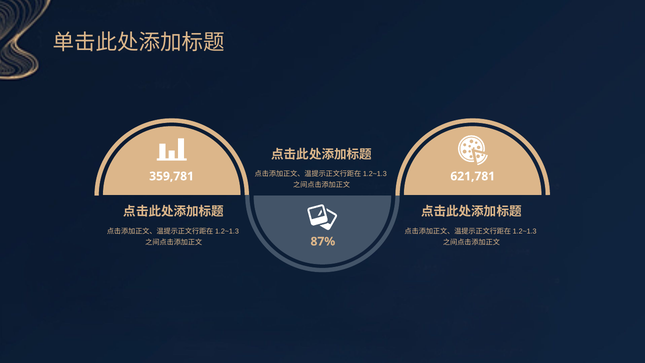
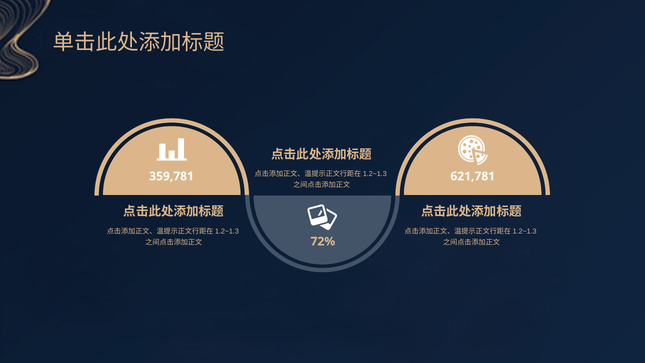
87%: 87% -> 72% (323, 241)
